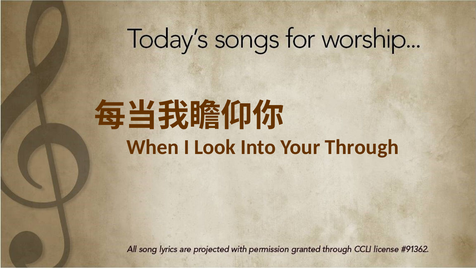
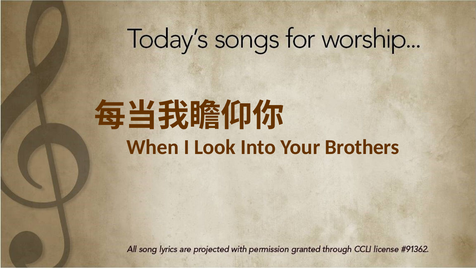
Through: Through -> Brothers (362, 147)
